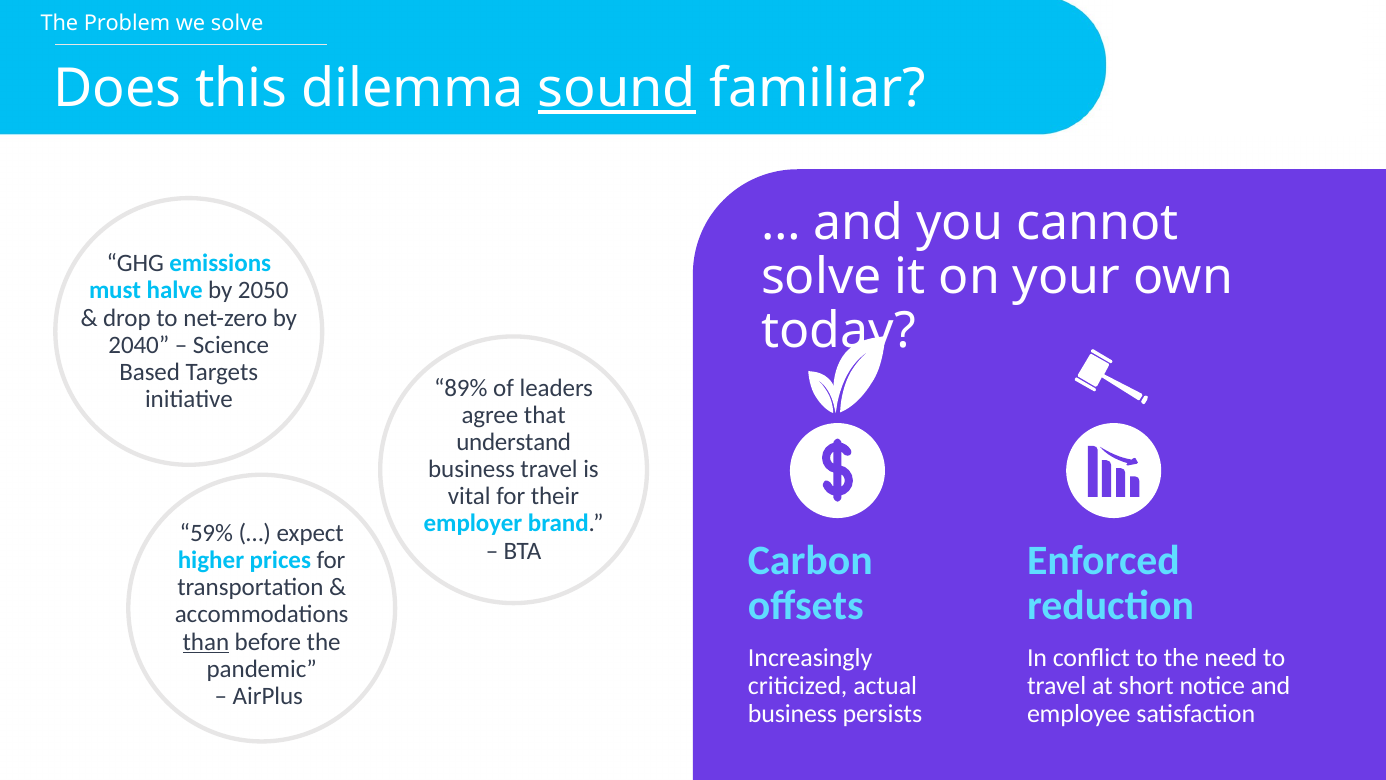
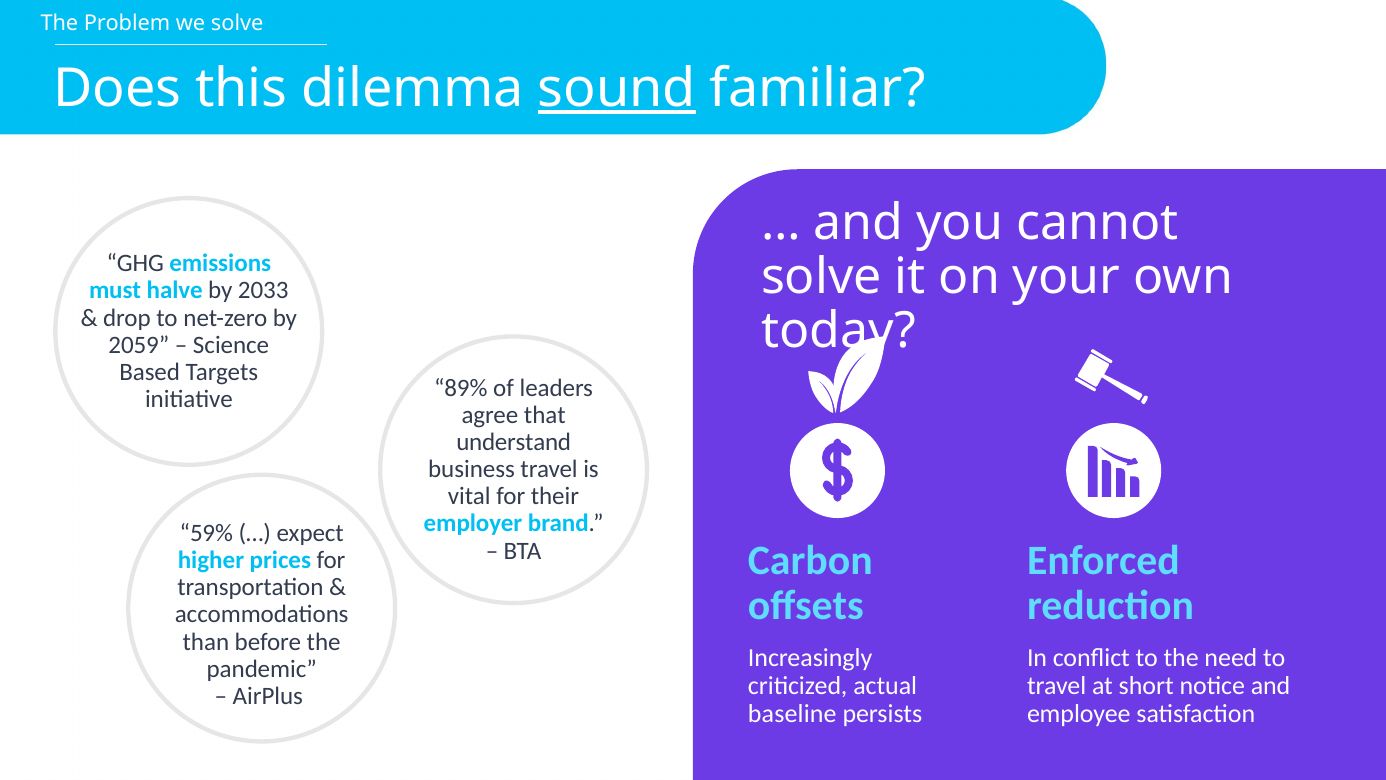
2050: 2050 -> 2033 (263, 291)
2040: 2040 -> 2059 (139, 345)
than underline: present -> none (206, 642)
business: business -> baseline (792, 714)
